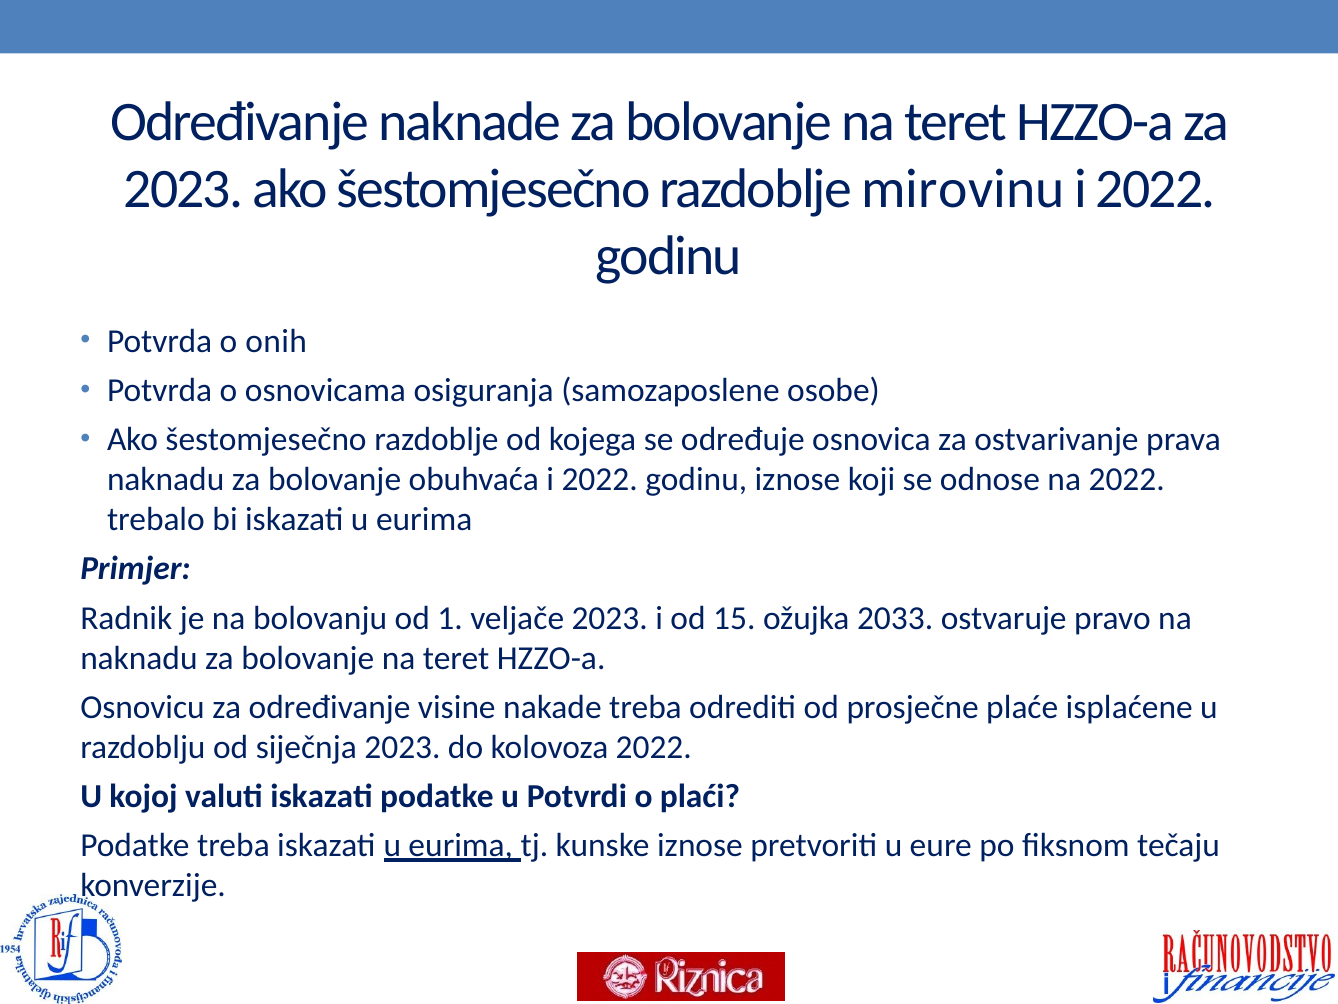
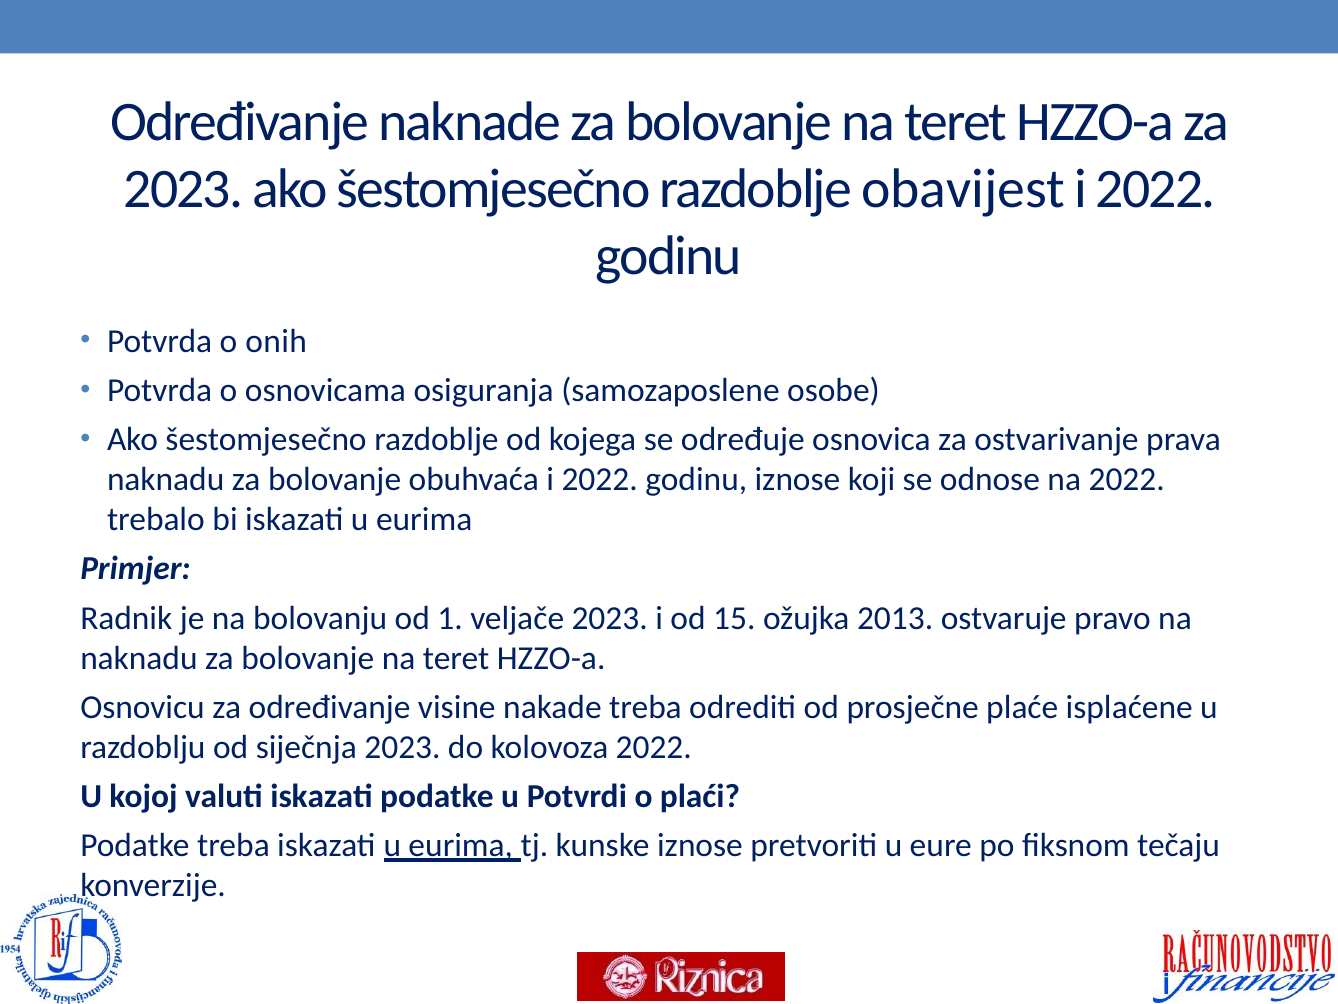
mirovinu: mirovinu -> obavijest (963, 189)
2033: 2033 -> 2013 (895, 618)
